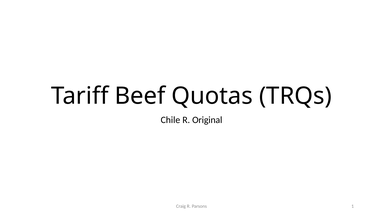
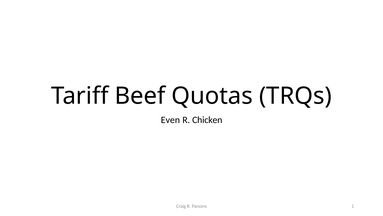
Chile: Chile -> Even (170, 120)
Original: Original -> Chicken (207, 120)
